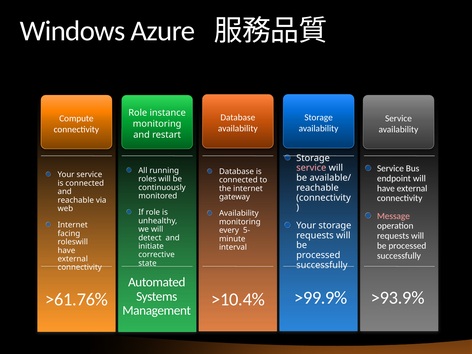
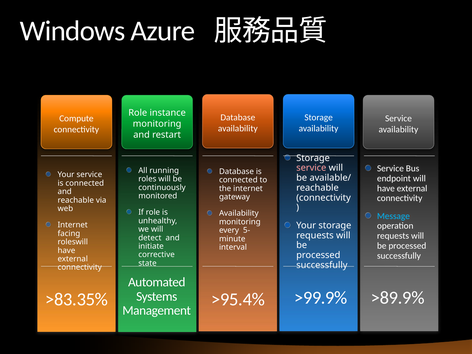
Message colour: pink -> light blue (393, 216)
>93.9%: >93.9% -> >89.9% (398, 298)
>61.76%: >61.76% -> >83.35% (77, 300)
>10.4%: >10.4% -> >95.4% (238, 300)
